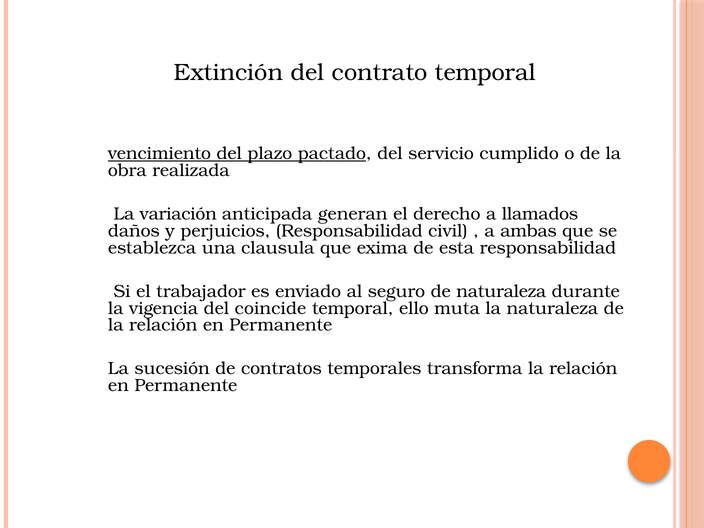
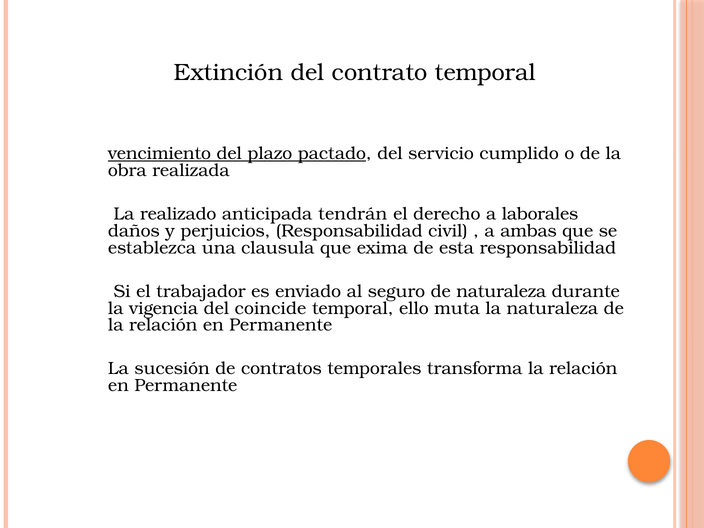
variación: variación -> realizado (178, 214)
generan: generan -> tendrán (353, 214)
llamados: llamados -> laborales (540, 214)
